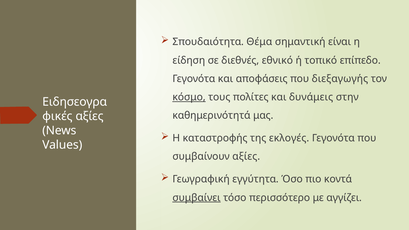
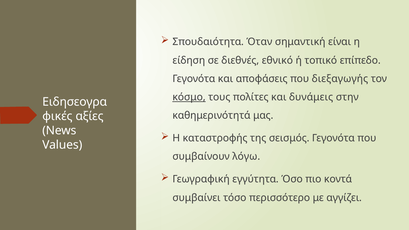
Θέμα: Θέμα -> Όταν (259, 42)
εκλογές: εκλογές -> σεισμός (289, 138)
συμβαίνουν αξίες: αξίες -> λόγω (246, 157)
συμβαίνει underline: present -> none (197, 198)
